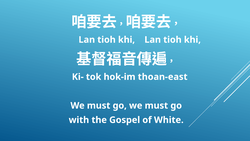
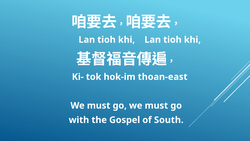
White: White -> South (169, 120)
